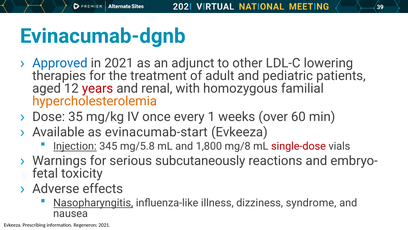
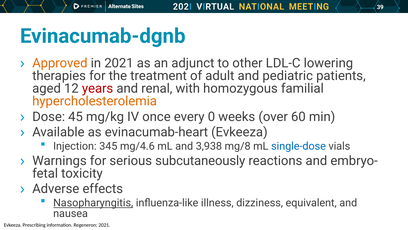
Approved colour: blue -> orange (60, 63)
35: 35 -> 45 (76, 116)
1: 1 -> 0 (211, 116)
evinacumab-start: evinacumab-start -> evinacumab-heart (156, 132)
Injection underline: present -> none (75, 146)
mg/5.8: mg/5.8 -> mg/4.6 (137, 146)
1,800: 1,800 -> 3,938 (209, 146)
single-dose colour: red -> blue (298, 146)
syndrome: syndrome -> equivalent (311, 203)
